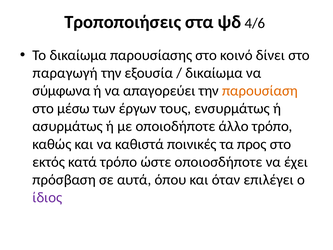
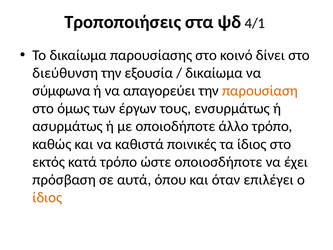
4/6: 4/6 -> 4/1 (255, 23)
παραγωγή: παραγωγή -> διεύθυνση (65, 73)
μέσω: μέσω -> όμως (73, 108)
τα προς: προς -> ίδιος (252, 144)
ίδιος colour: purple -> orange (47, 197)
